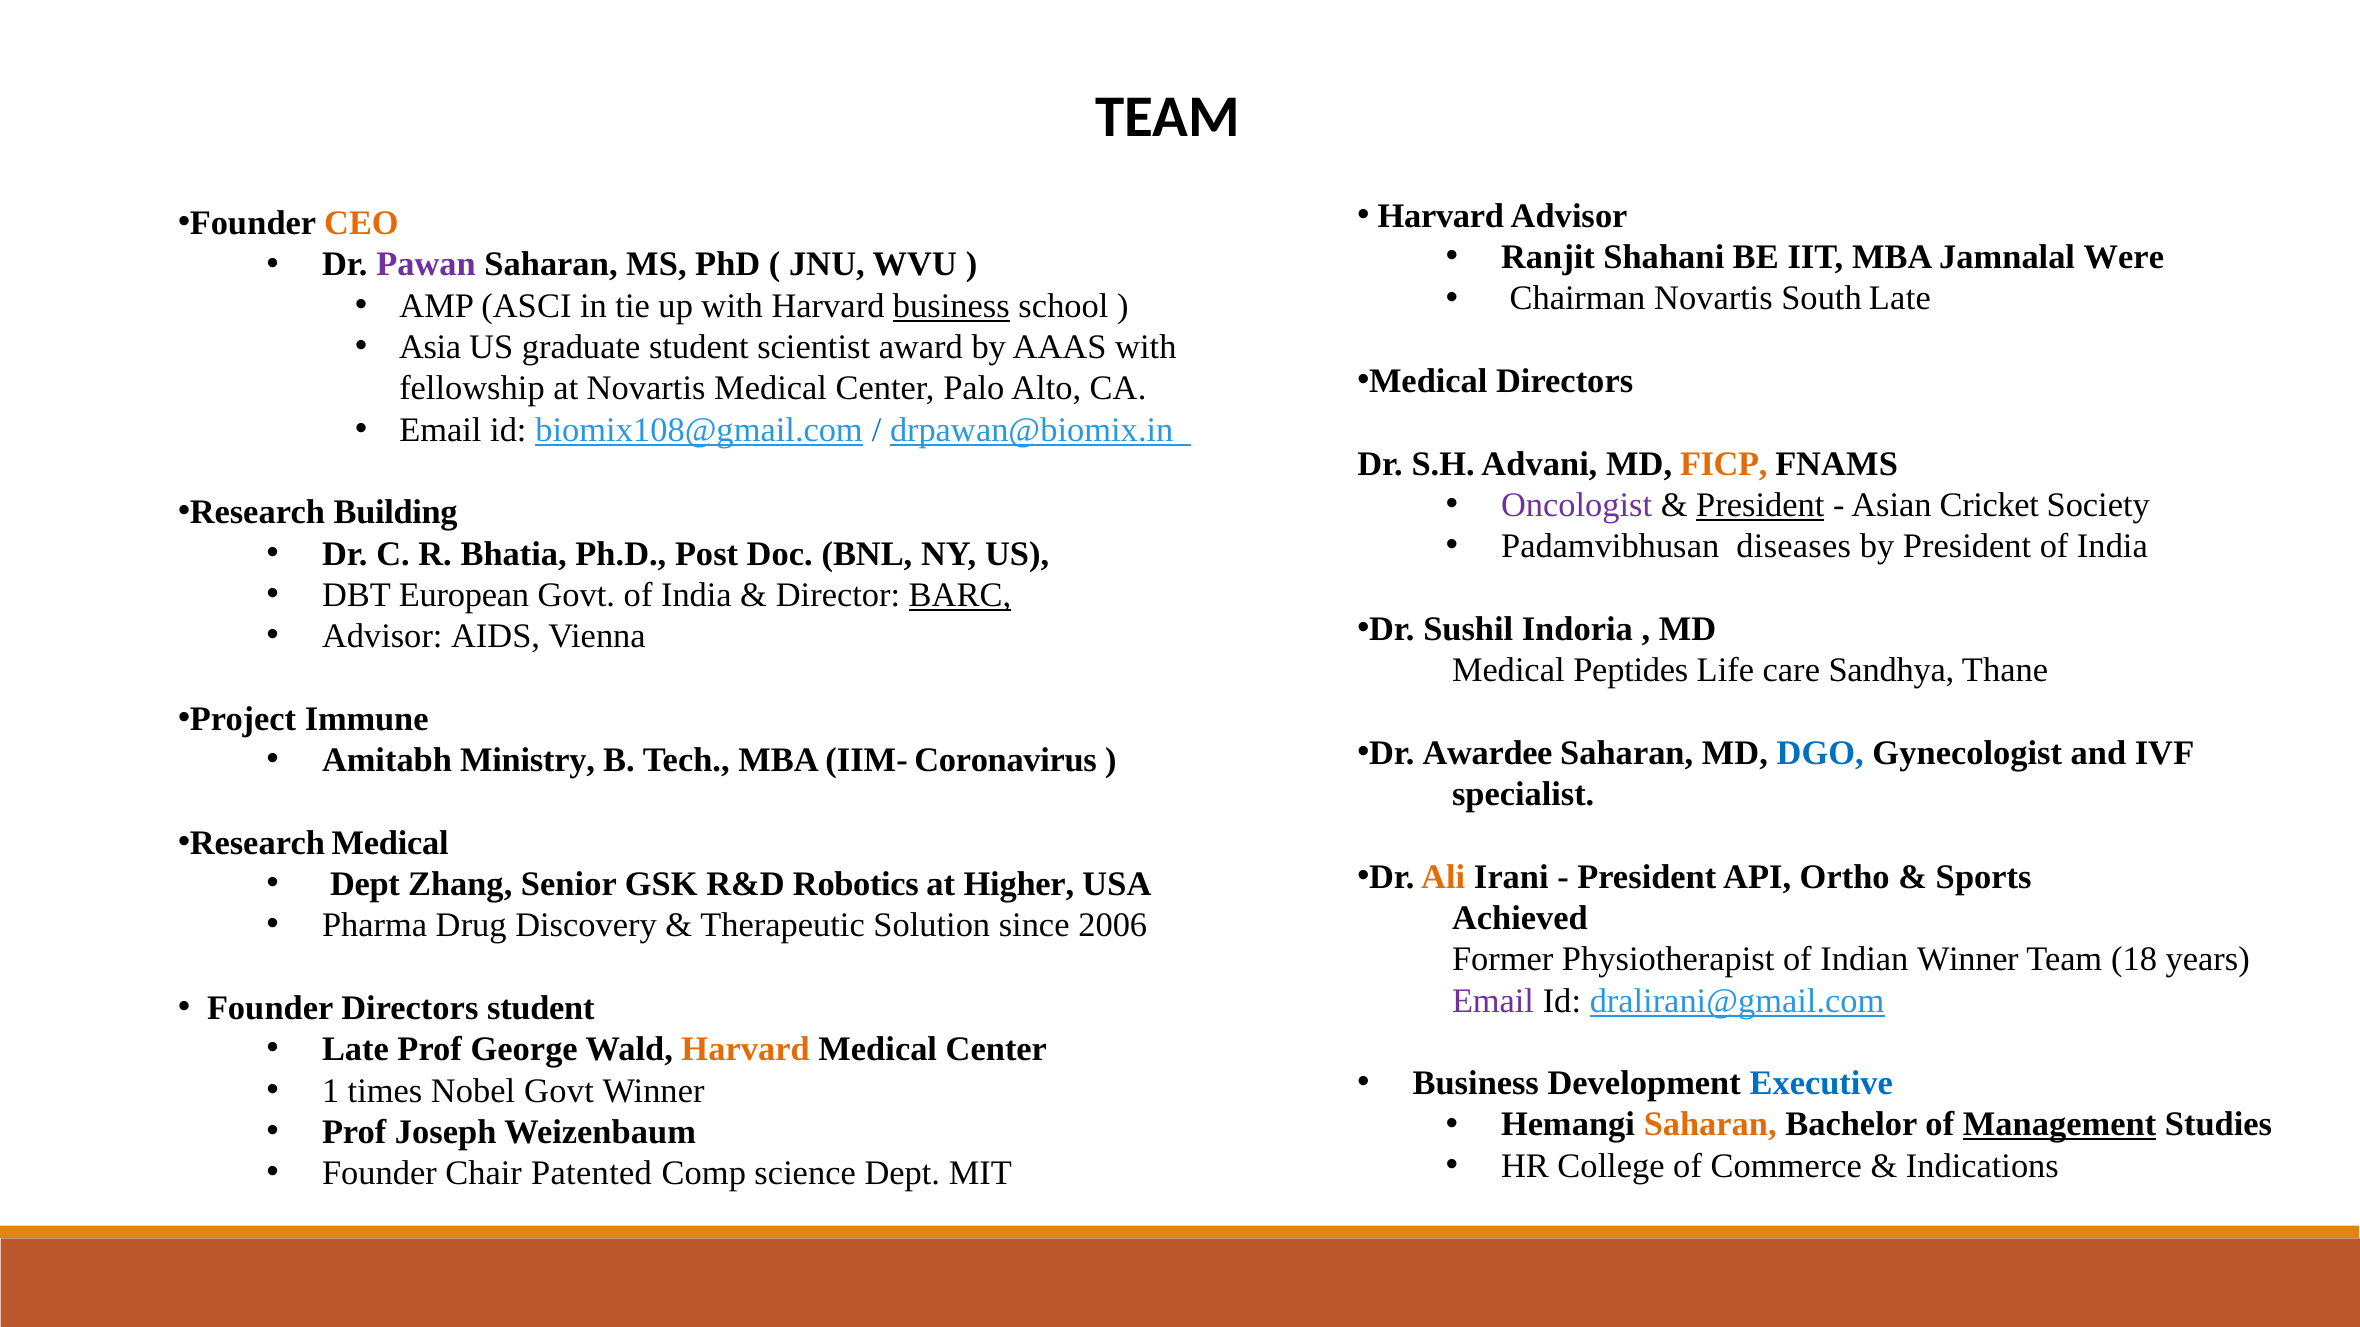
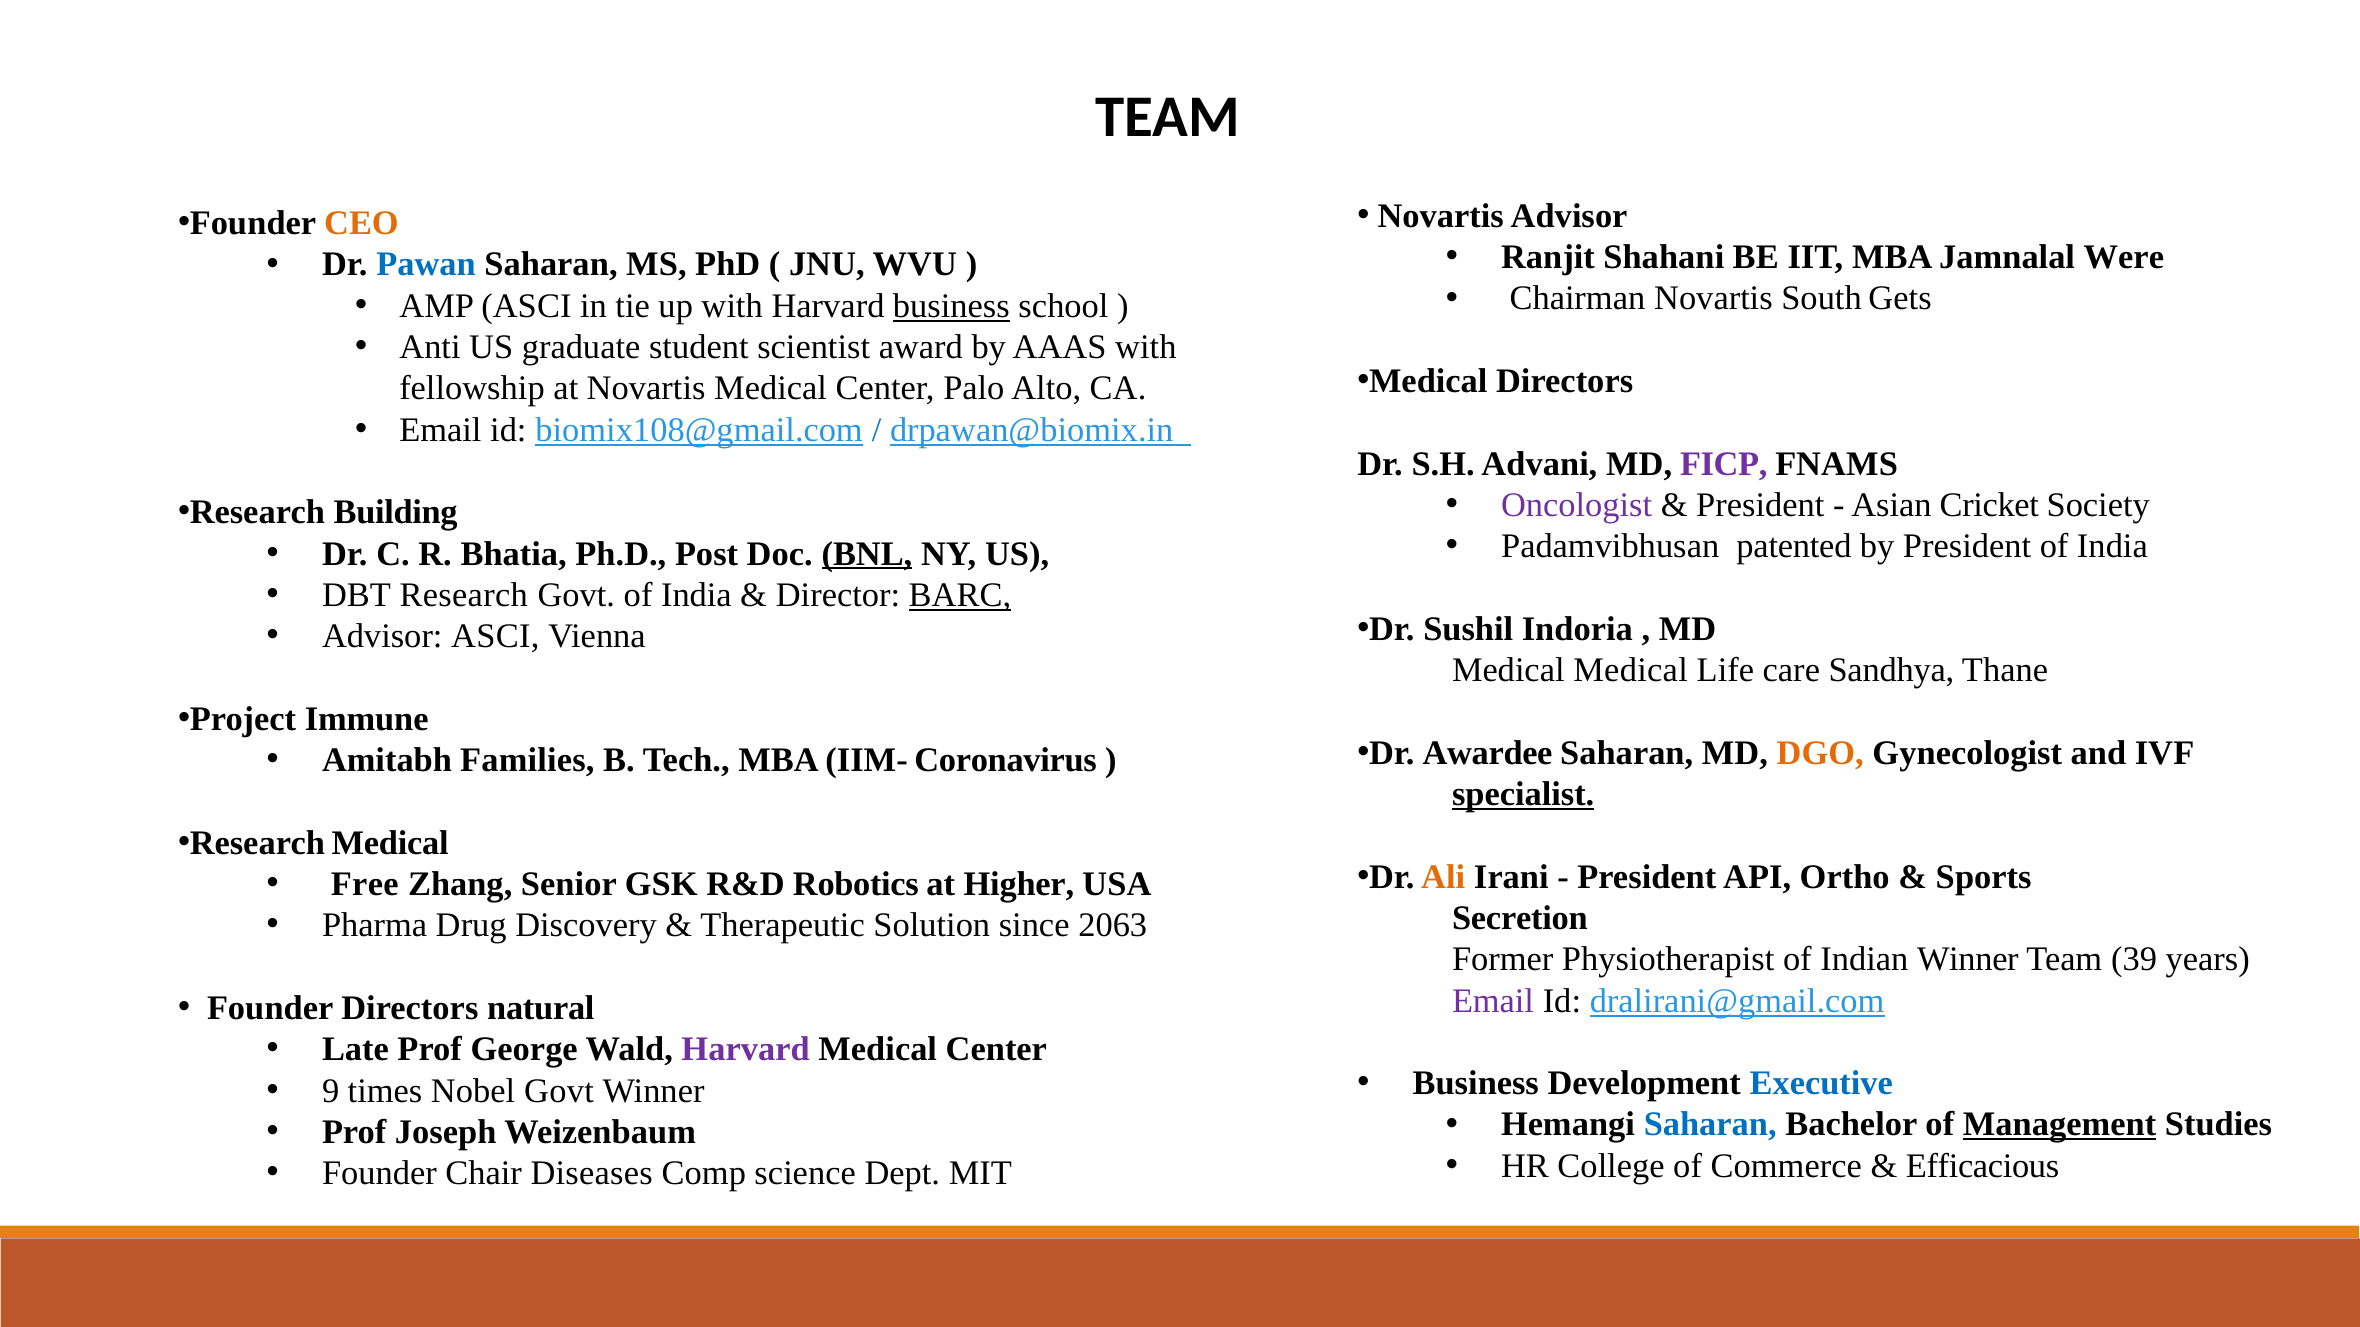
Harvard: Harvard -> Novartis (1441, 216)
Pawan colour: purple -> blue (426, 265)
South Late: Late -> Gets (1900, 299)
Asia: Asia -> Anti (430, 347)
FICP colour: orange -> purple (1724, 464)
President underline: present -> none (1760, 505)
diseases: diseases -> patented (1794, 547)
BNL underline: none -> present (867, 554)
DBT European: European -> Research (464, 595)
Advisor AIDS: AIDS -> ASCI (495, 636)
Medical Peptides: Peptides -> Medical (1631, 671)
DGO colour: blue -> orange (1820, 753)
Ministry: Ministry -> Families (527, 760)
specialist underline: none -> present (1523, 794)
Dept: Dept -> Free (365, 884)
Achieved: Achieved -> Secretion (1520, 918)
2006: 2006 -> 2063 (1113, 926)
18: 18 -> 39 (2134, 960)
Directors student: student -> natural (541, 1008)
Harvard colour: orange -> purple (746, 1050)
1: 1 -> 9 (331, 1091)
Saharan colour: orange -> blue (1710, 1125)
Indications: Indications -> Efficacious (1983, 1166)
Patented: Patented -> Diseases (592, 1174)
